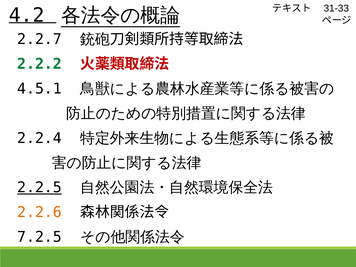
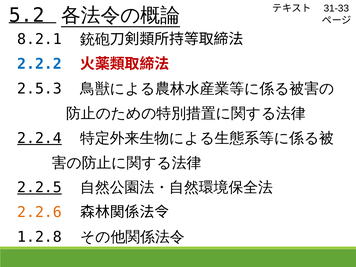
4.2: 4.2 -> 5.2 (27, 15)
2.2.7: 2.2.7 -> 8.2.1 (40, 39)
2.2.2 colour: green -> blue (40, 64)
4.5.1: 4.5.1 -> 2.5.3 (40, 89)
2.2.4 underline: none -> present (40, 138)
7.2.5: 7.2.5 -> 1.2.8 (40, 237)
